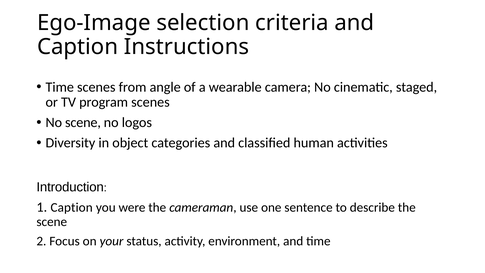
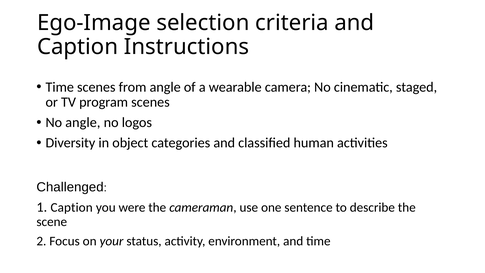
No scene: scene -> angle (83, 122)
Introduction: Introduction -> Challenged (70, 187)
